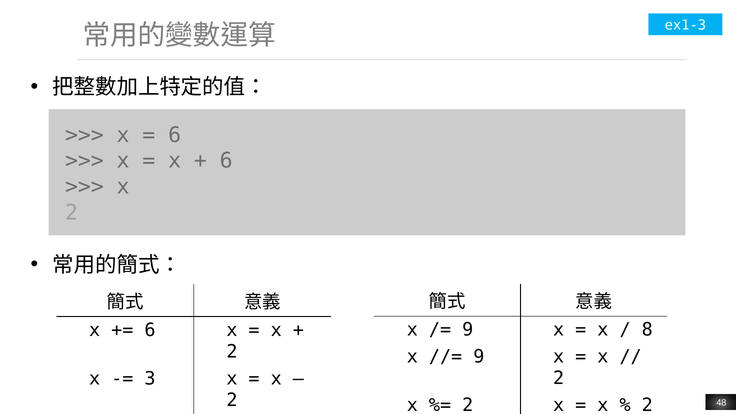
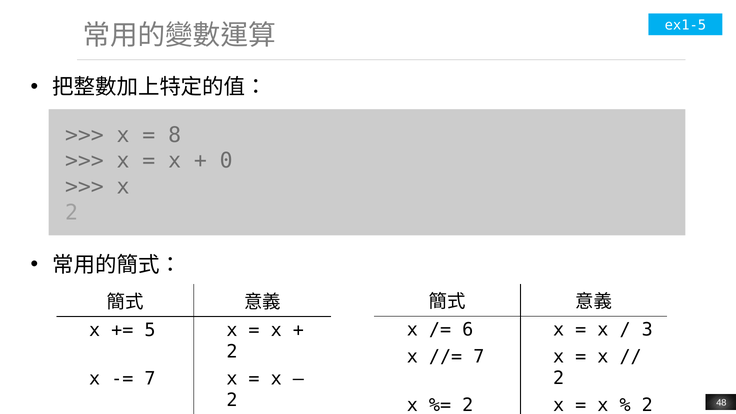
ex1-3: ex1-3 -> ex1-5 (685, 25)
6: 6 -> 8 (175, 135)
6: 6 -> 0 (226, 161)
9: 9 -> 6 (468, 330)
8: 8 -> 3 (647, 330)
6: 6 -> 5 (150, 330)
9: 9 -> 7 (479, 357)
3: 3 -> 7 (150, 379)
